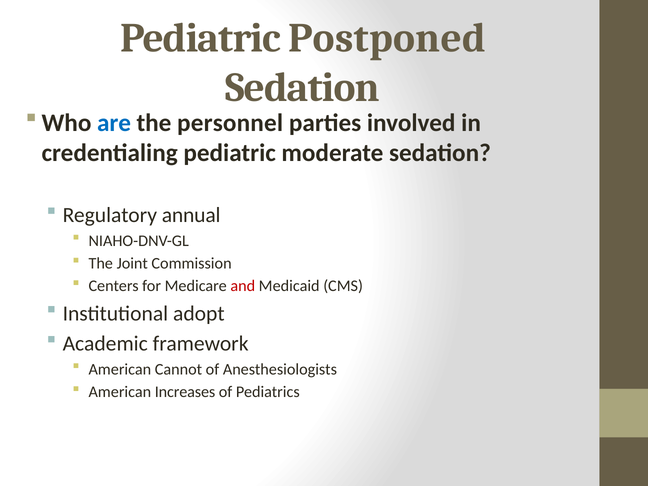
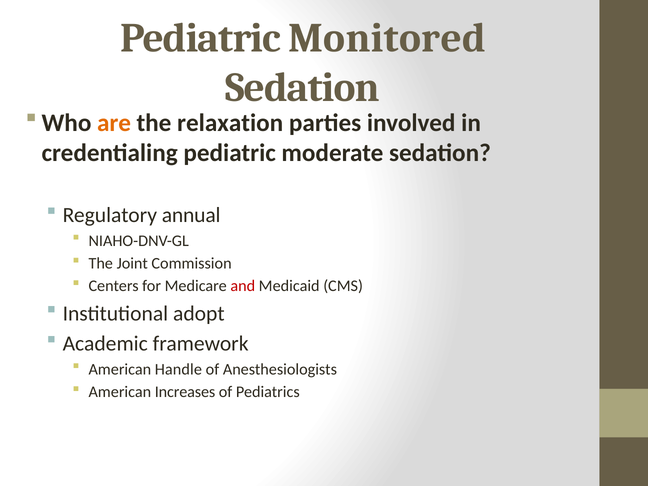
Postponed: Postponed -> Monitored (387, 38)
are colour: blue -> orange (114, 123)
personnel: personnel -> relaxation (230, 123)
Cannot: Cannot -> Handle (178, 369)
